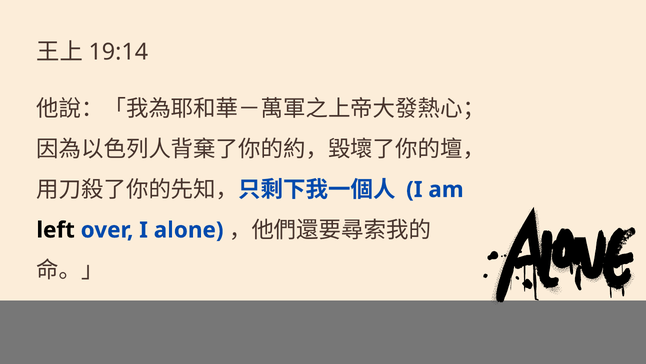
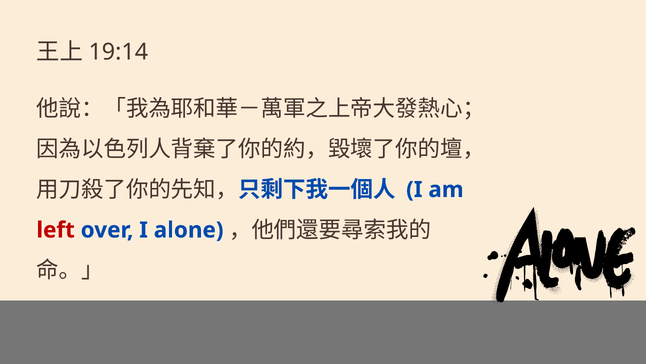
left colour: black -> red (56, 230)
